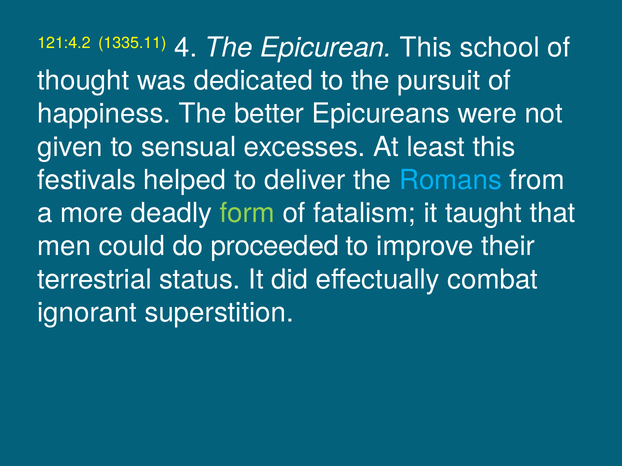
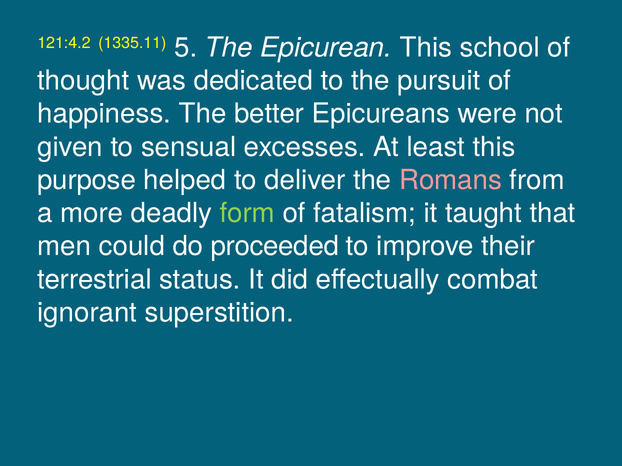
4: 4 -> 5 (186, 48)
festivals: festivals -> purpose (87, 180)
Romans colour: light blue -> pink (450, 180)
